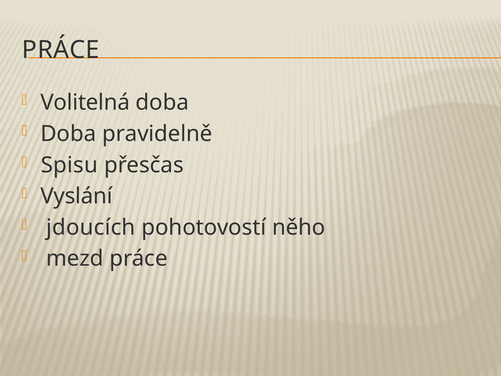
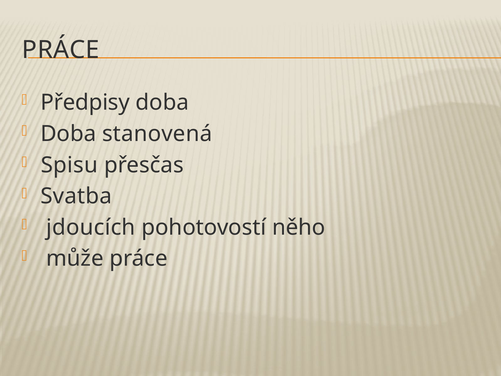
Volitelná: Volitelná -> Předpisy (85, 103)
pravidelně: pravidelně -> stanovená (157, 134)
Vyslání: Vyslání -> Svatba (76, 196)
mezd: mezd -> může (75, 258)
